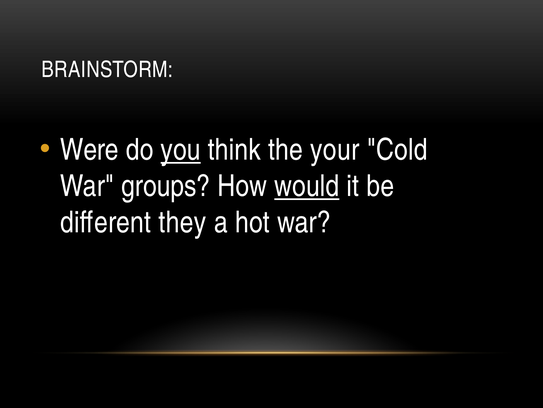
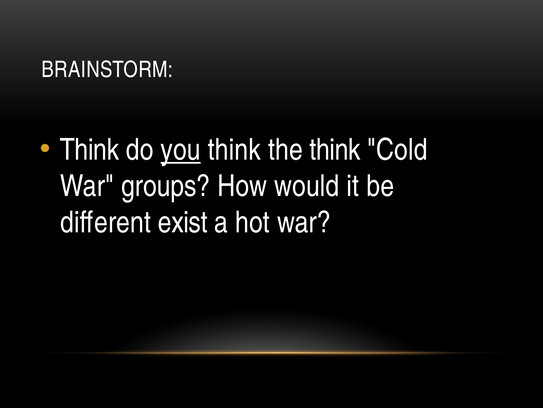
Were: Were -> Think (89, 150)
the your: your -> think (335, 150)
would underline: present -> none (307, 186)
they: they -> exist (183, 222)
